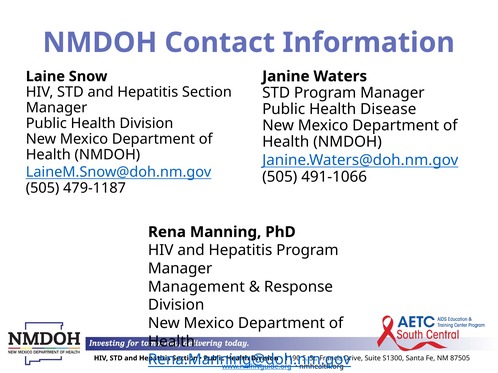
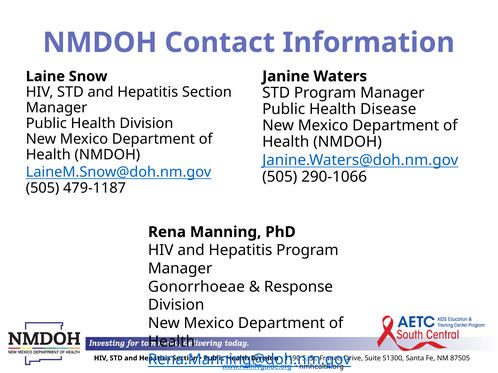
491-1066: 491-1066 -> 290-1066 (334, 177)
Management: Management -> Gonorrhoeae (196, 287)
